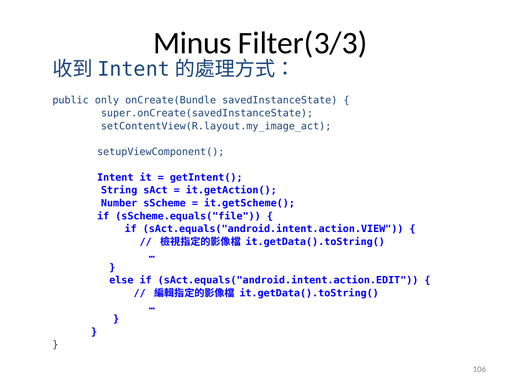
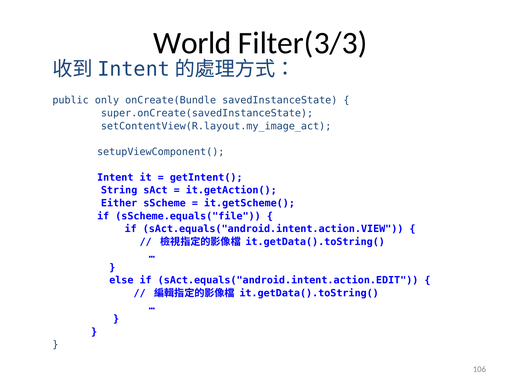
Minus: Minus -> World (192, 43)
Number: Number -> Either (119, 204)
